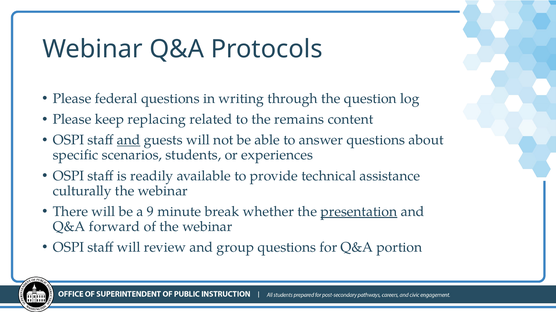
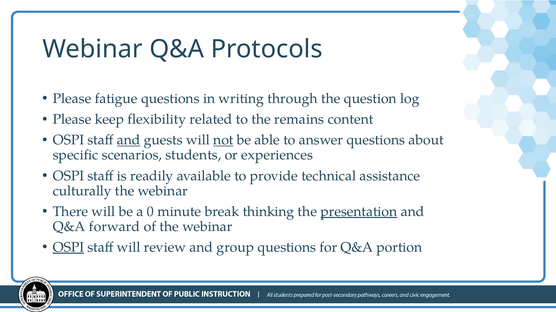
federal: federal -> fatigue (116, 99)
replacing: replacing -> flexibility (157, 120)
not underline: none -> present (223, 140)
9: 9 -> 0 (150, 212)
whether: whether -> thinking (268, 212)
OSPI underline: none -> present (68, 248)
